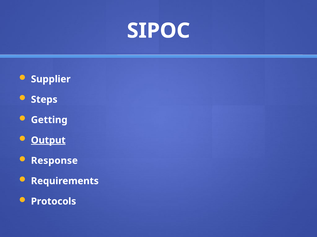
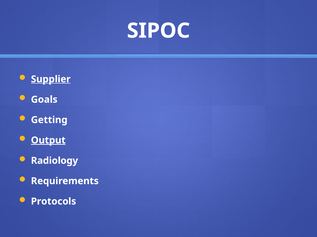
Supplier underline: none -> present (51, 79)
Steps: Steps -> Goals (44, 100)
Response: Response -> Radiology (54, 161)
